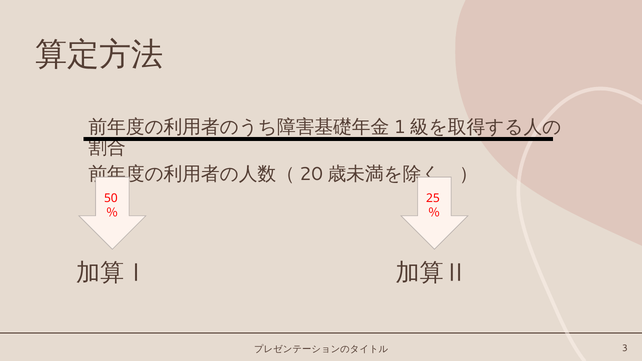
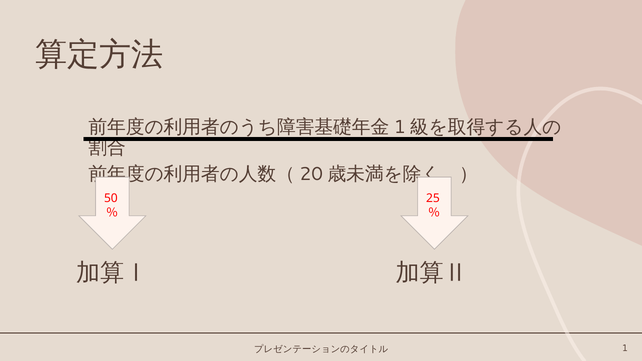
3: 3 -> 1 (625, 348)
